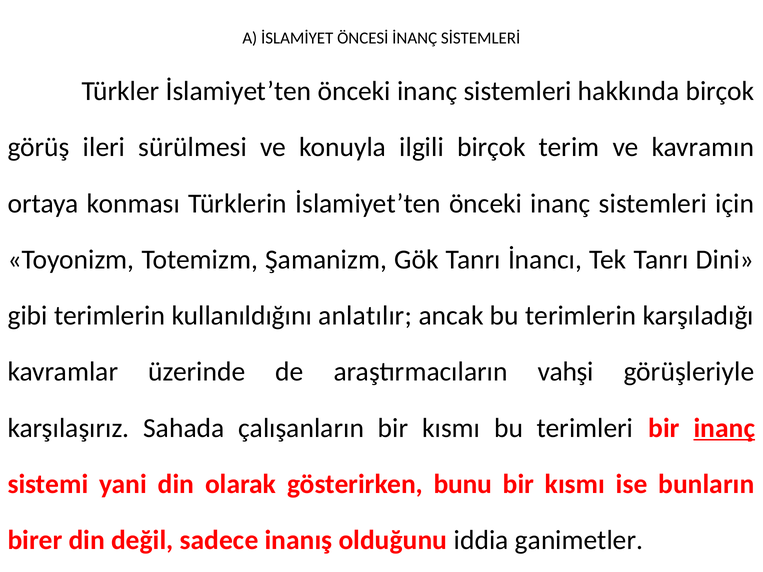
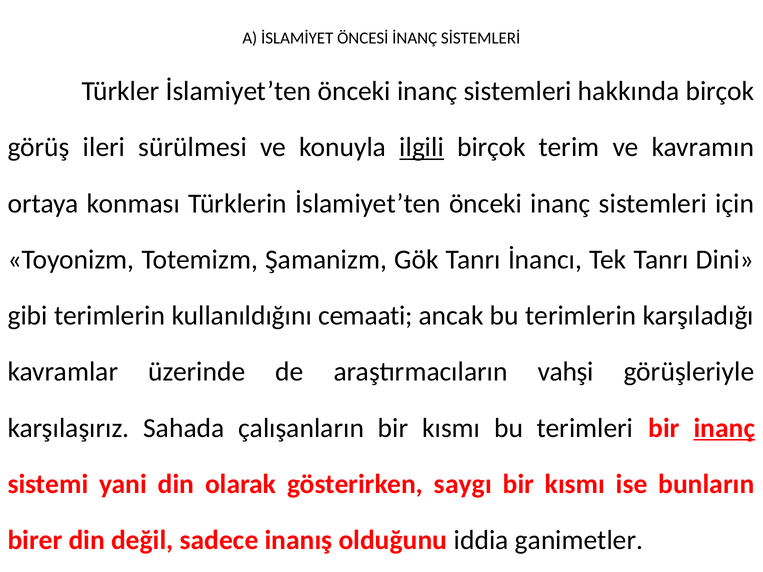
ilgili underline: none -> present (422, 147)
anlatılır: anlatılır -> cemaati (365, 316)
bunu: bunu -> saygı (463, 484)
